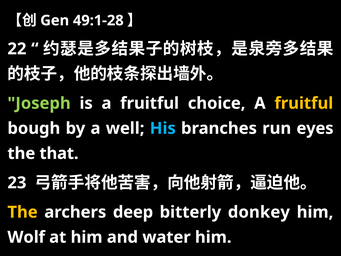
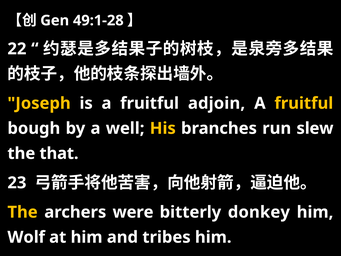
Joseph colour: light green -> yellow (39, 103)
choice: choice -> adjoin (217, 103)
His colour: light blue -> yellow (163, 128)
eyes: eyes -> slew (315, 128)
deep: deep -> were (133, 212)
water: water -> tribes (166, 237)
